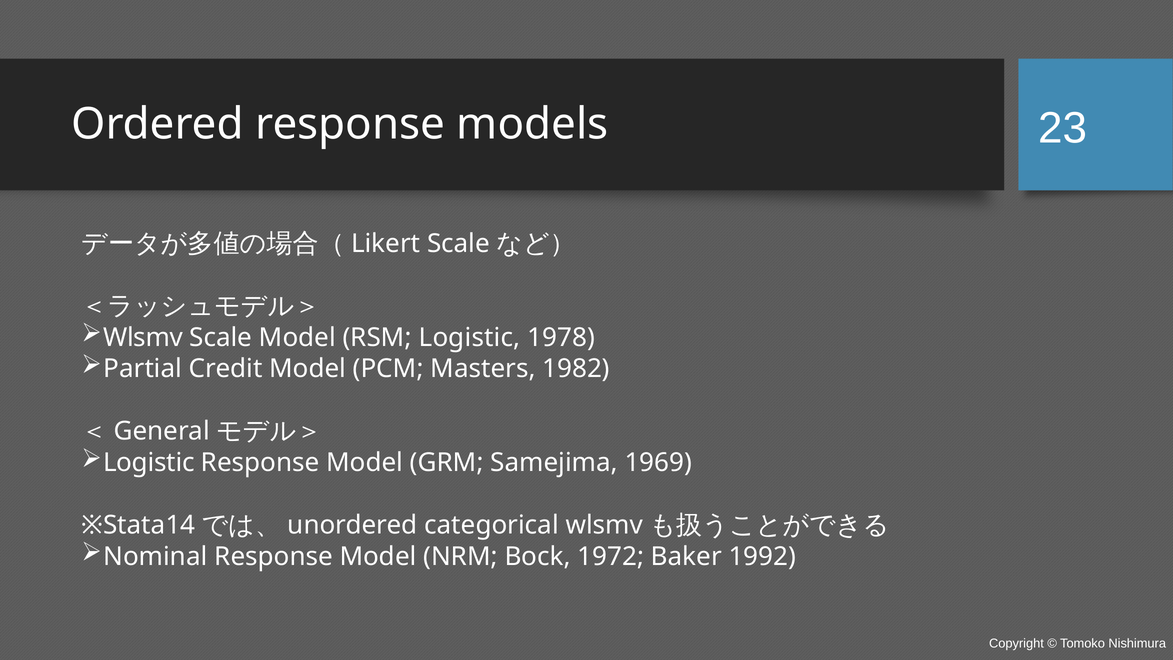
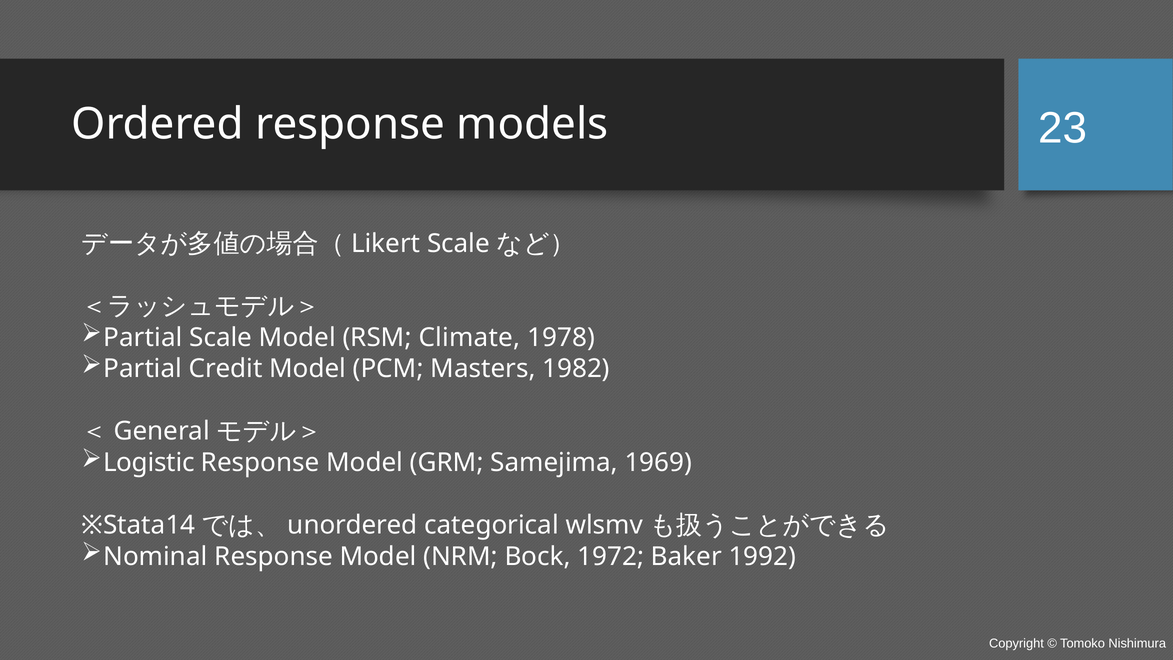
Wlsmv: Wlsmv -> Partial (143, 337)
RSM Logistic: Logistic -> Climate (470, 337)
